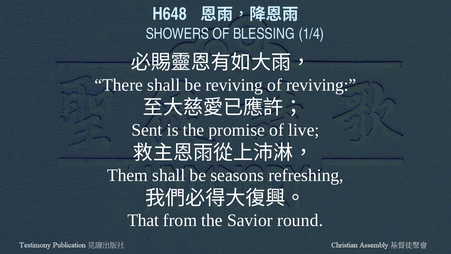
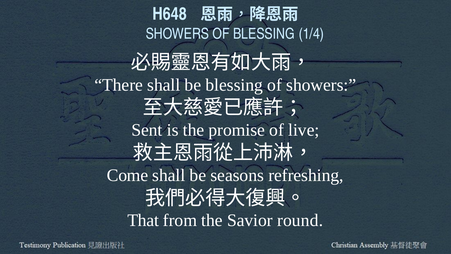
be reviving: reviving -> blessing (234, 85)
of reviving: reviving -> showers (321, 85)
Them: Them -> Come (128, 175)
